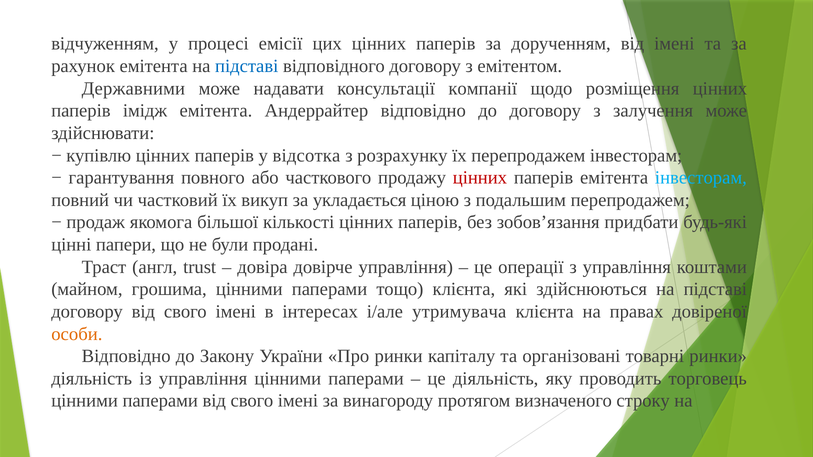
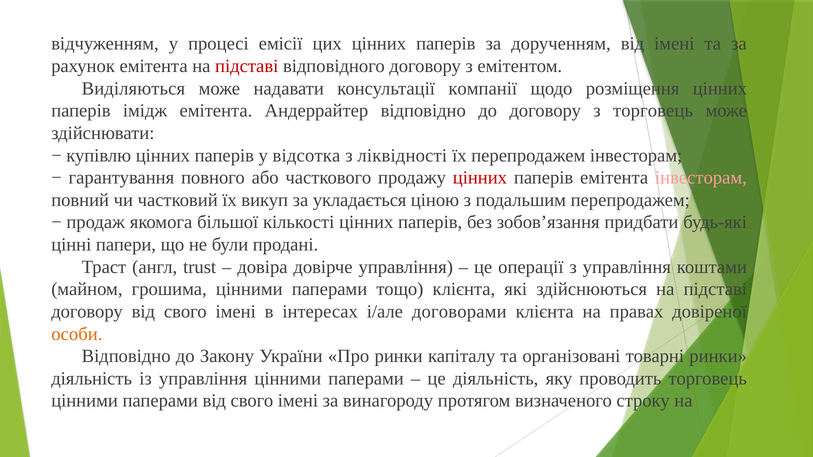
підставі colour: blue -> red (247, 66)
Державними: Державними -> Виділяються (133, 89)
з залучення: залучення -> торговець (653, 111)
розрахунку: розрахунку -> ліквідності (402, 156)
інвесторам colour: light blue -> pink (701, 178)
утримувача: утримувача -> договорами (459, 312)
